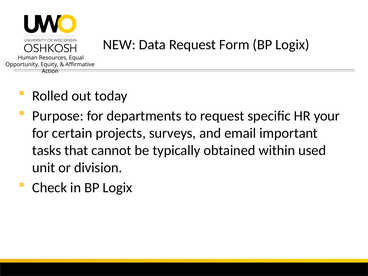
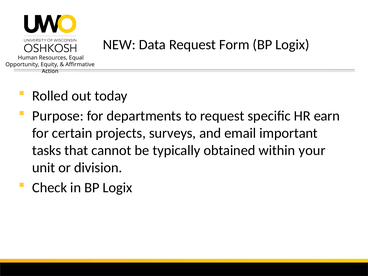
your: your -> earn (327, 116)
used: used -> your (312, 150)
